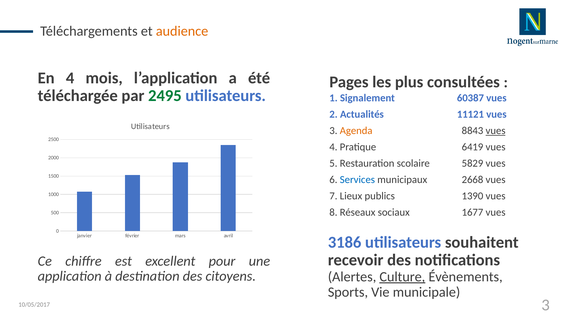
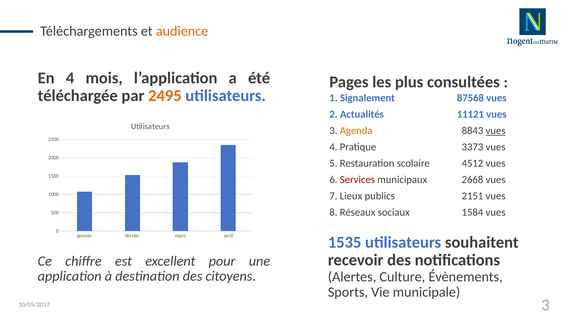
2495 colour: green -> orange (165, 96)
60387: 60387 -> 87568 (470, 98)
6419: 6419 -> 3373 (472, 147)
5829: 5829 -> 4512 (472, 163)
Services colour: blue -> red (357, 180)
1390: 1390 -> 2151 (472, 196)
1677: 1677 -> 1584 (472, 212)
3186: 3186 -> 1535 (345, 242)
Culture underline: present -> none (402, 277)
